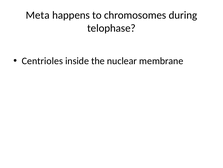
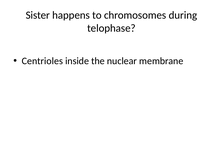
Meta: Meta -> Sister (38, 15)
